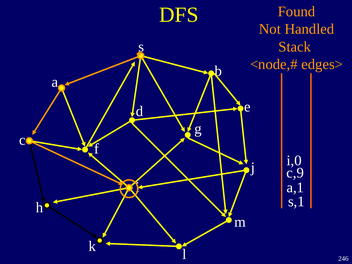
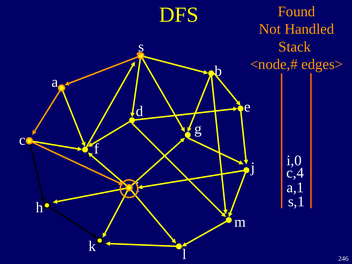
c,9: c,9 -> c,4 (295, 173)
